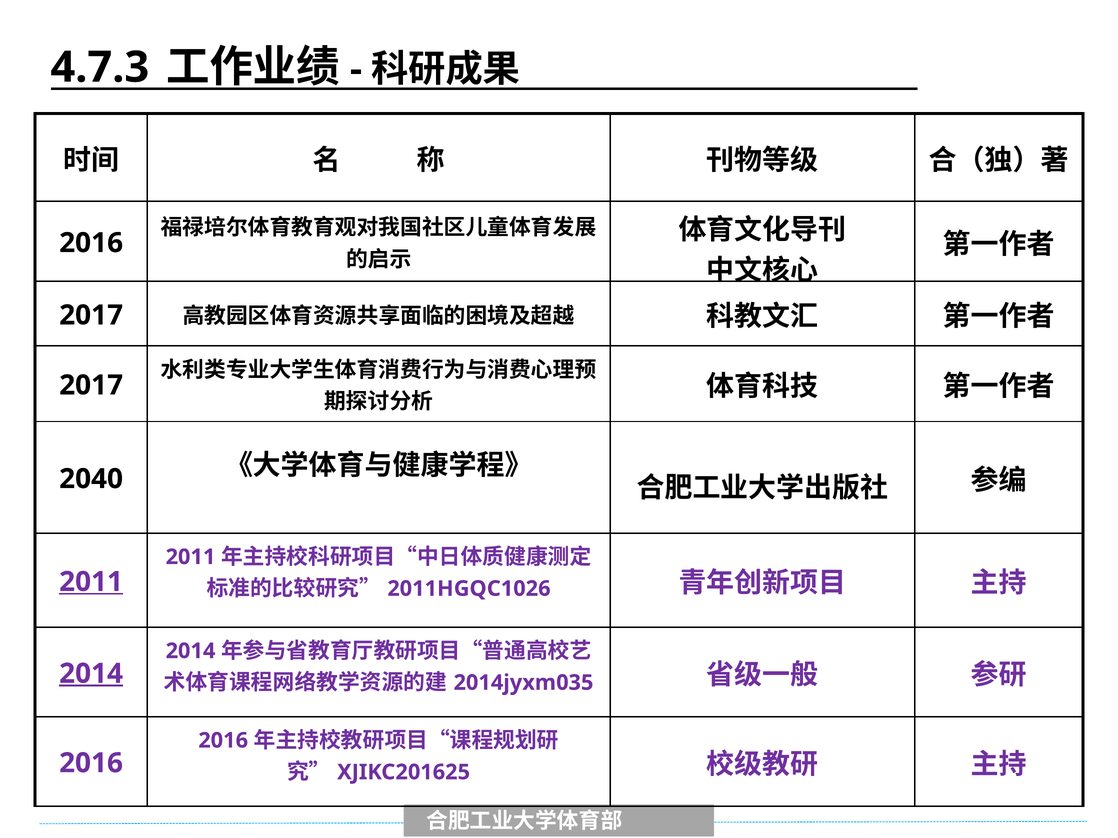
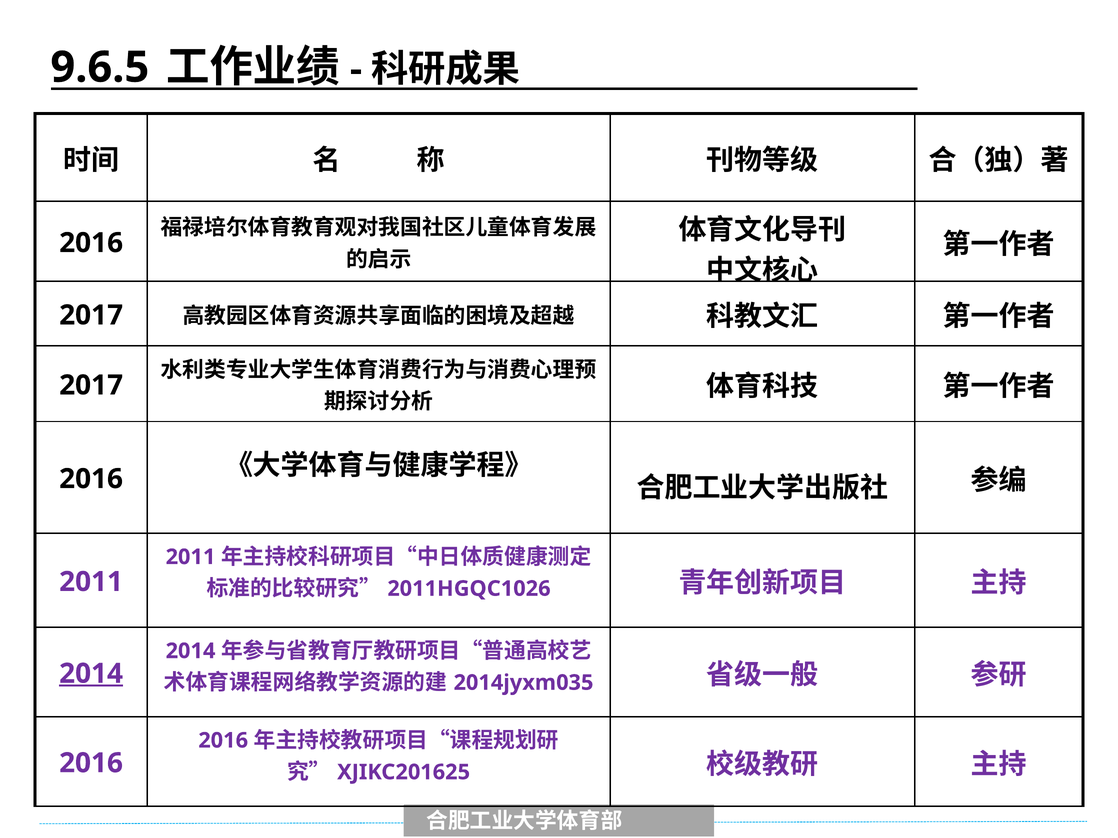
4.7.3: 4.7.3 -> 9.6.5 (100, 67)
2040: 2040 -> 2016 (91, 479)
2011 underline: present -> none (91, 582)
